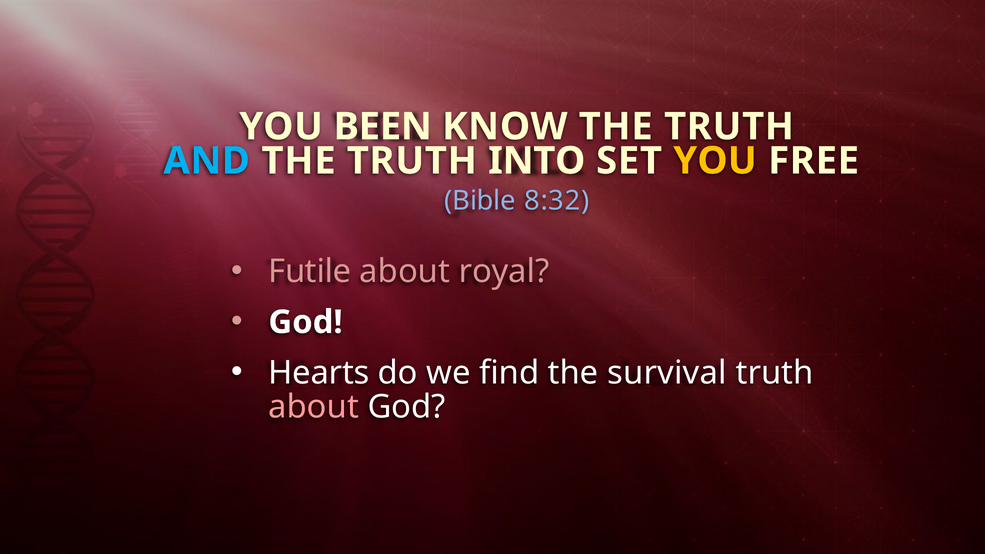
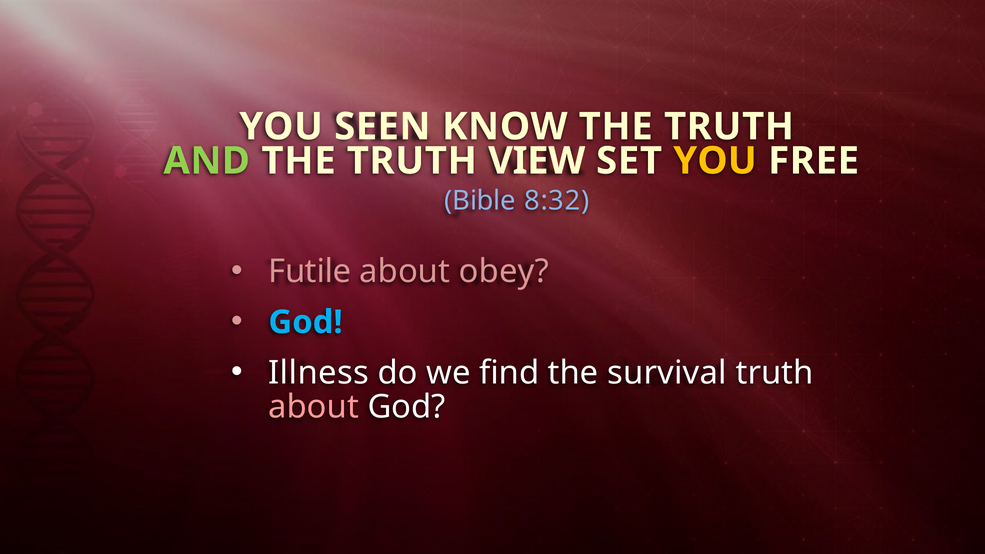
BEEN: BEEN -> SEEN (382, 127)
AND colour: light blue -> light green (207, 161)
INTO: INTO -> VIEW (537, 161)
royal: royal -> obey (504, 272)
God colour: white -> light blue (306, 322)
Hearts: Hearts -> Illness (319, 373)
